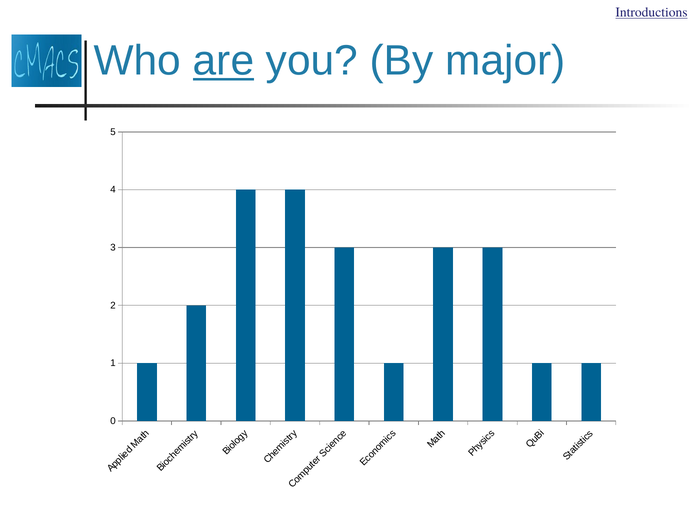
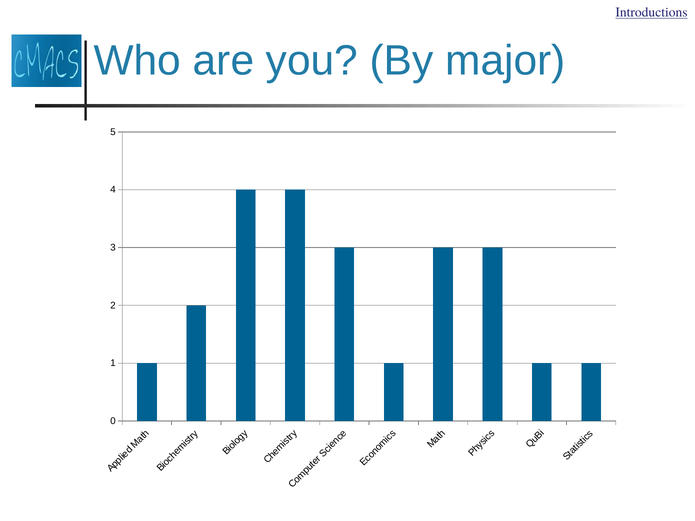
are underline: present -> none (224, 61)
